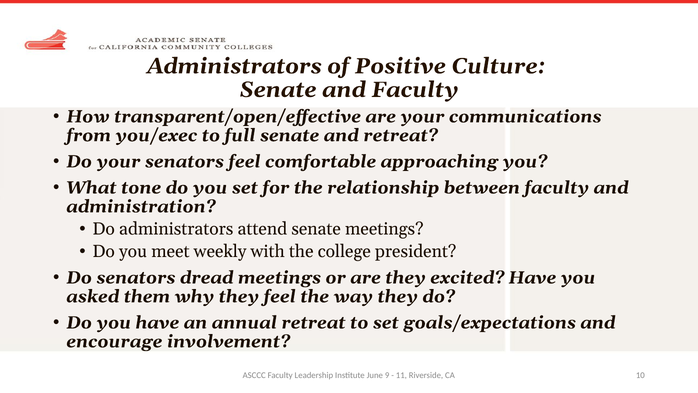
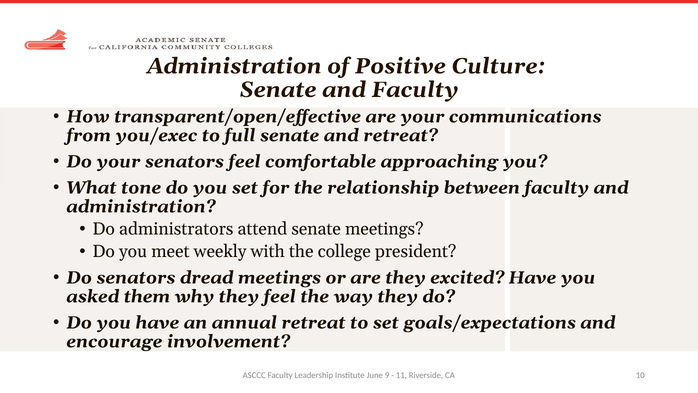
Administrators: Administrators -> Administration (234, 66)
